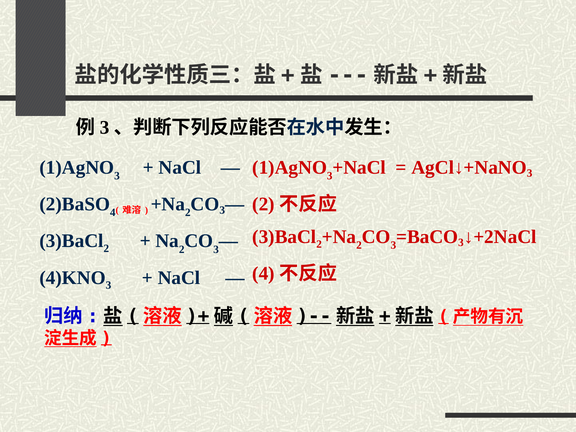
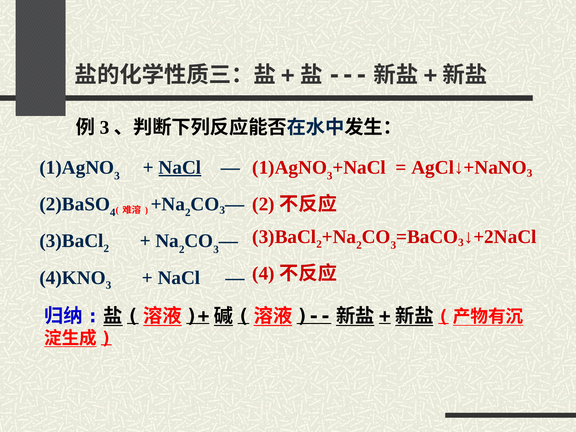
NaCl underline: none -> present (180, 167)
